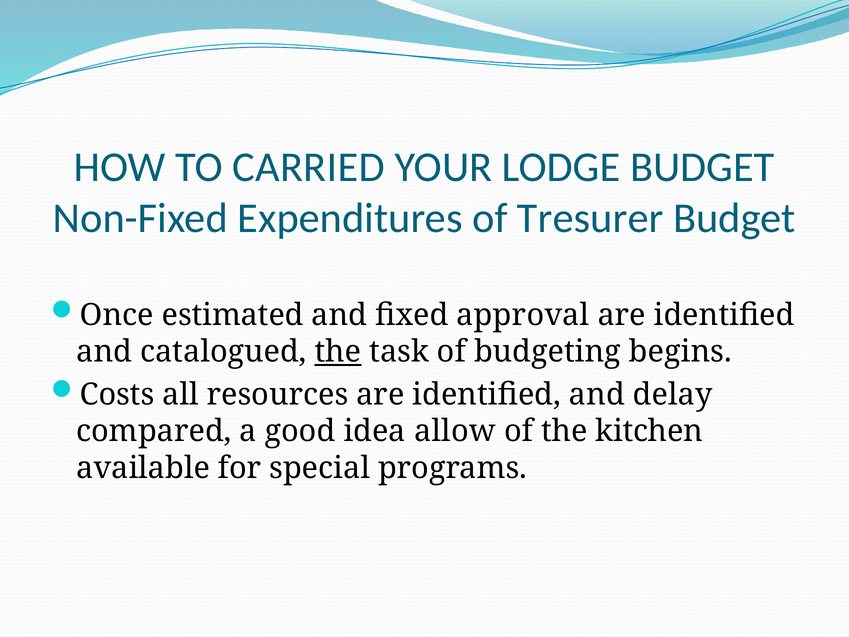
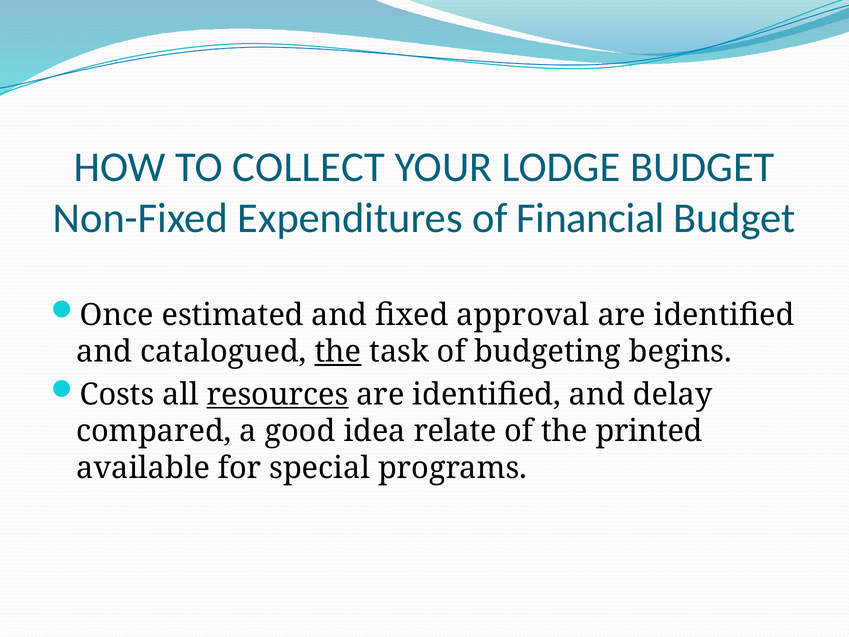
CARRIED: CARRIED -> COLLECT (309, 167)
Tresurer: Tresurer -> Financial (590, 218)
resources underline: none -> present (278, 394)
allow: allow -> relate (455, 431)
kitchen: kitchen -> printed (649, 431)
